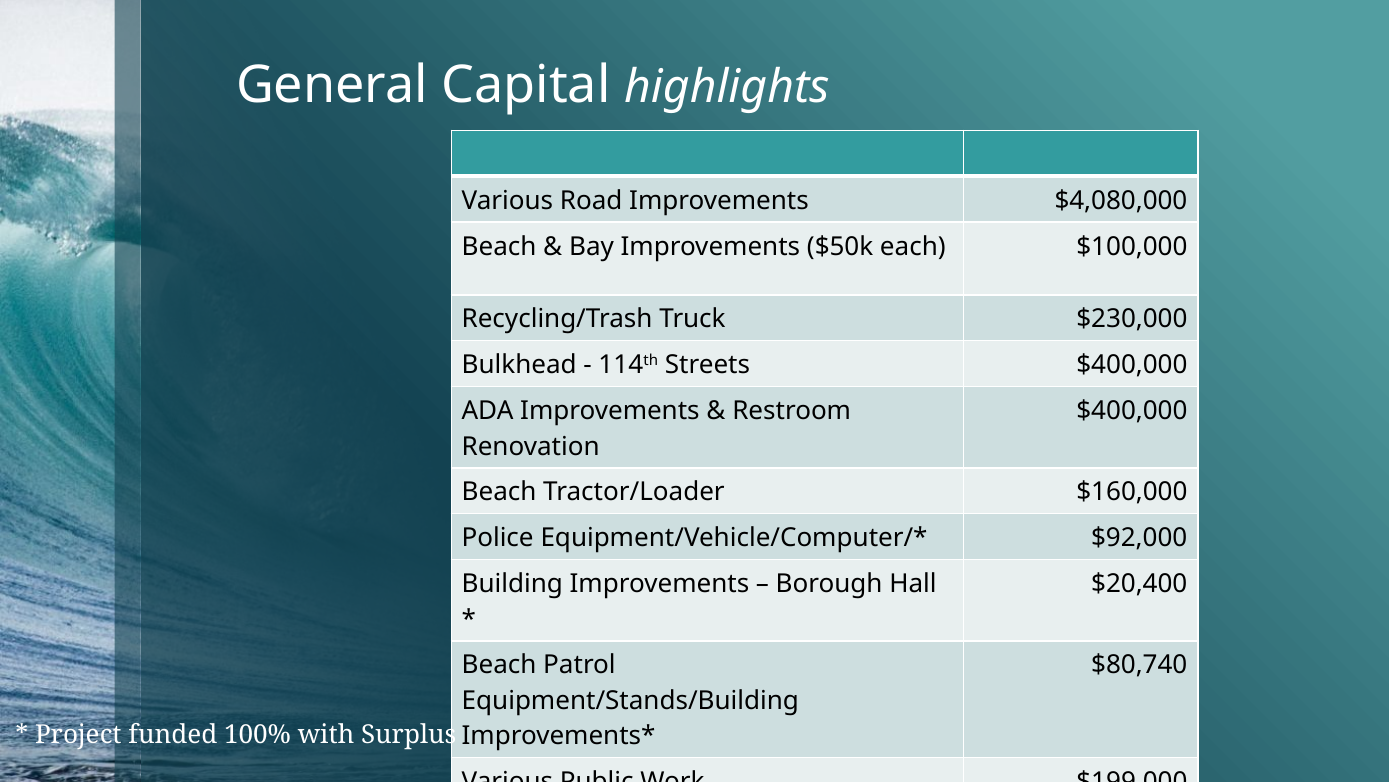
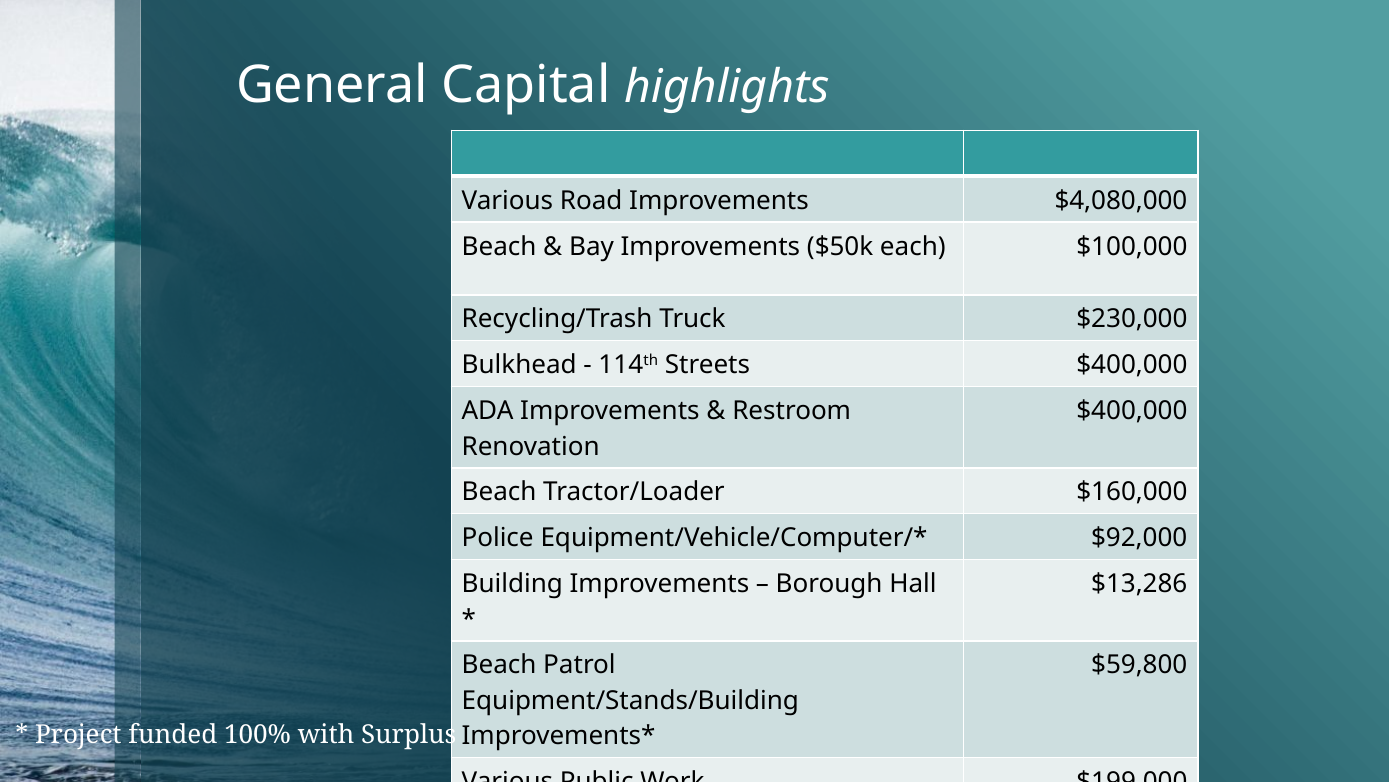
$20,400: $20,400 -> $13,286 (1139, 584)
$80,740: $80,740 -> $59,800 (1139, 665)
